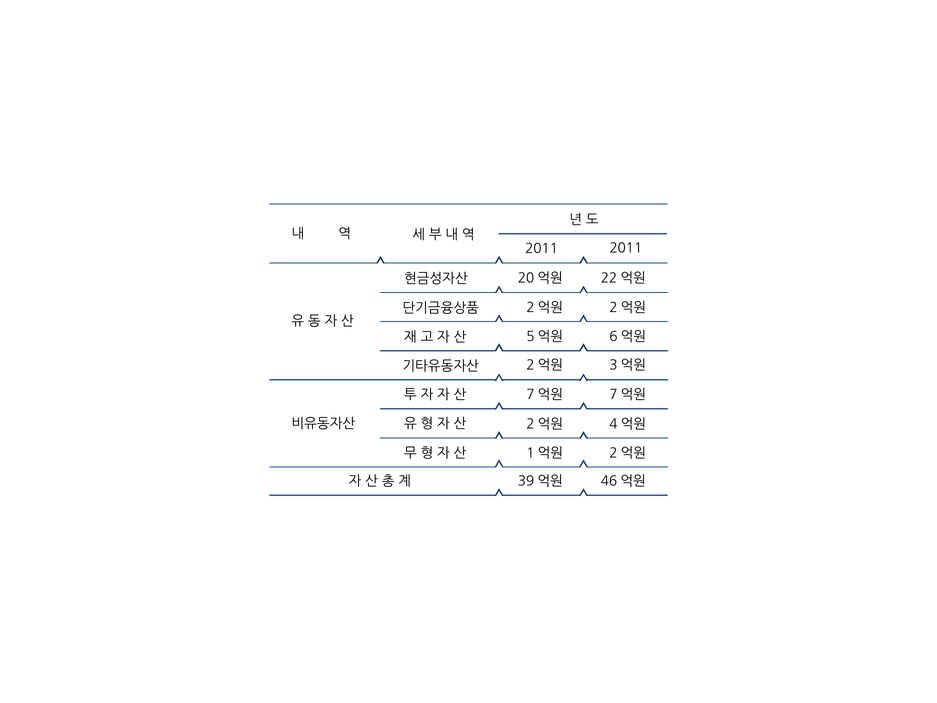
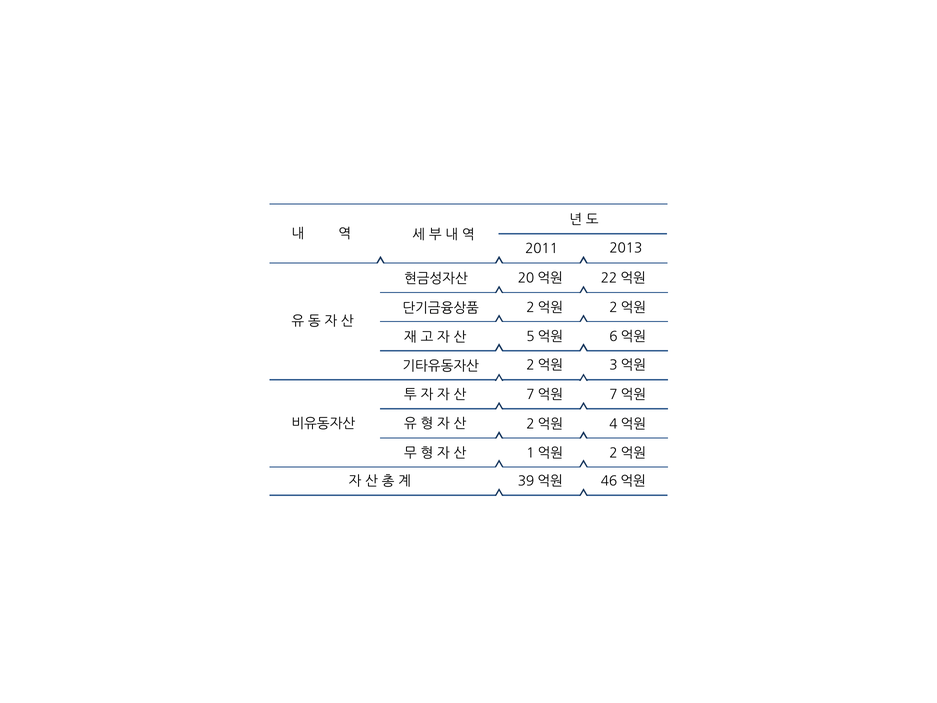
2011 2011: 2011 -> 2013 (626, 248)
